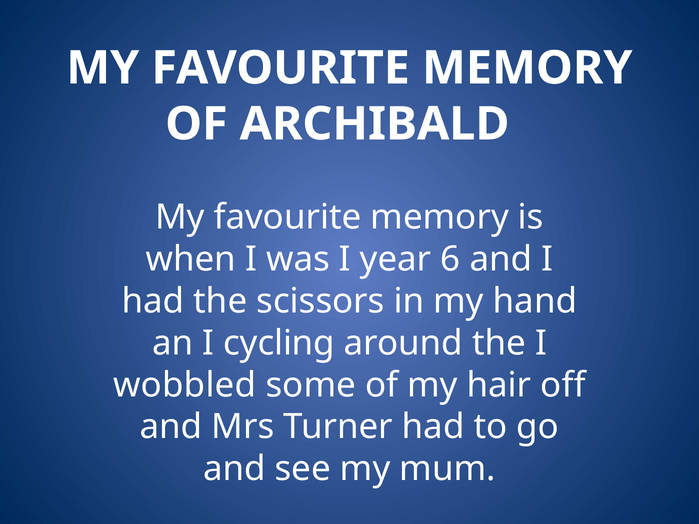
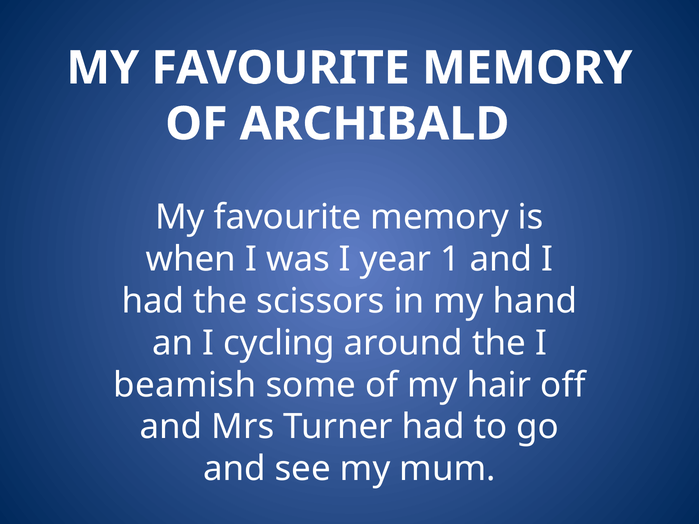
6: 6 -> 1 (450, 259)
wobbled: wobbled -> beamish (185, 385)
